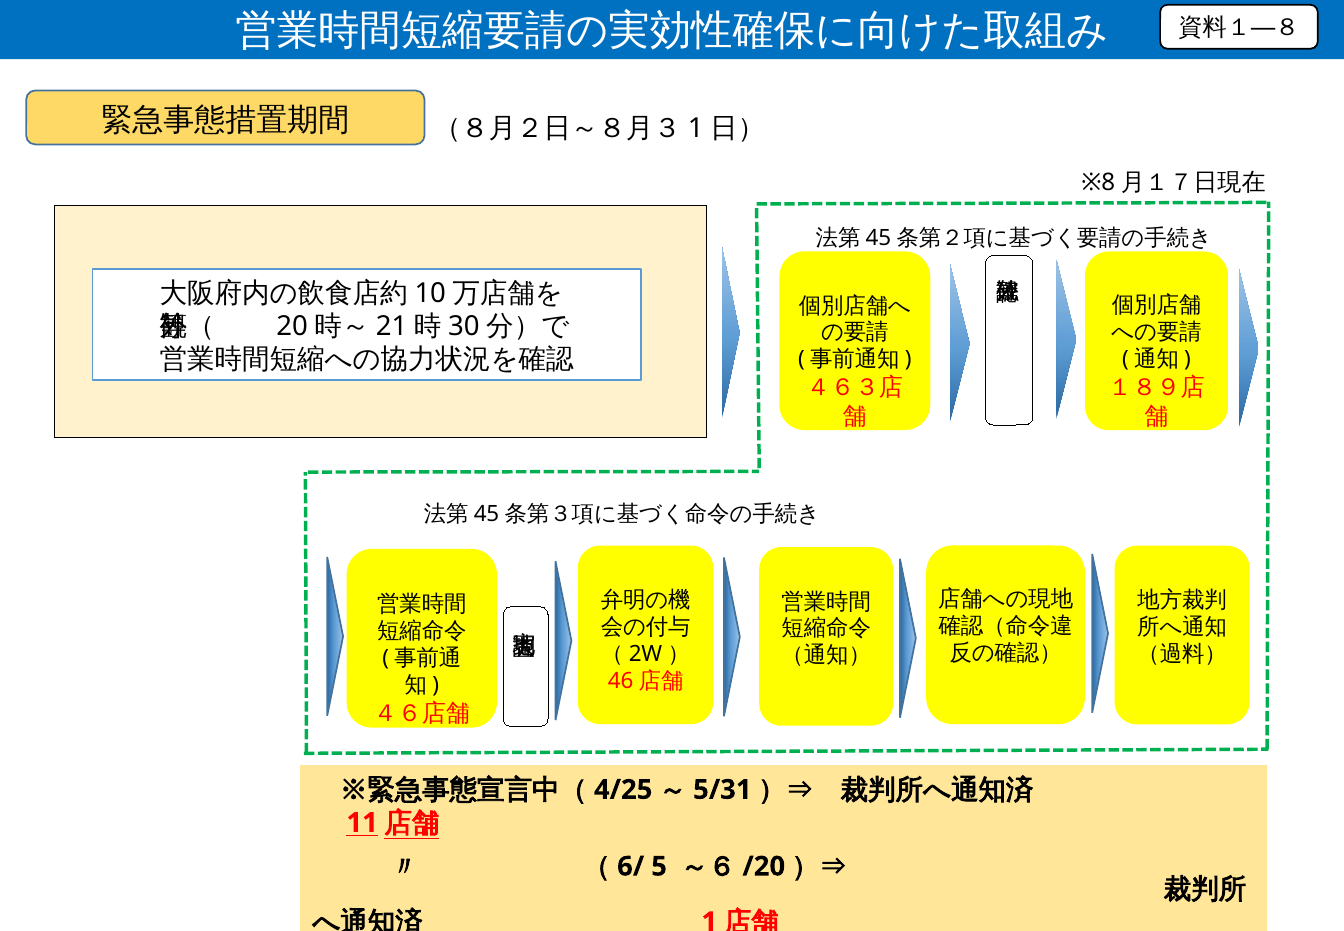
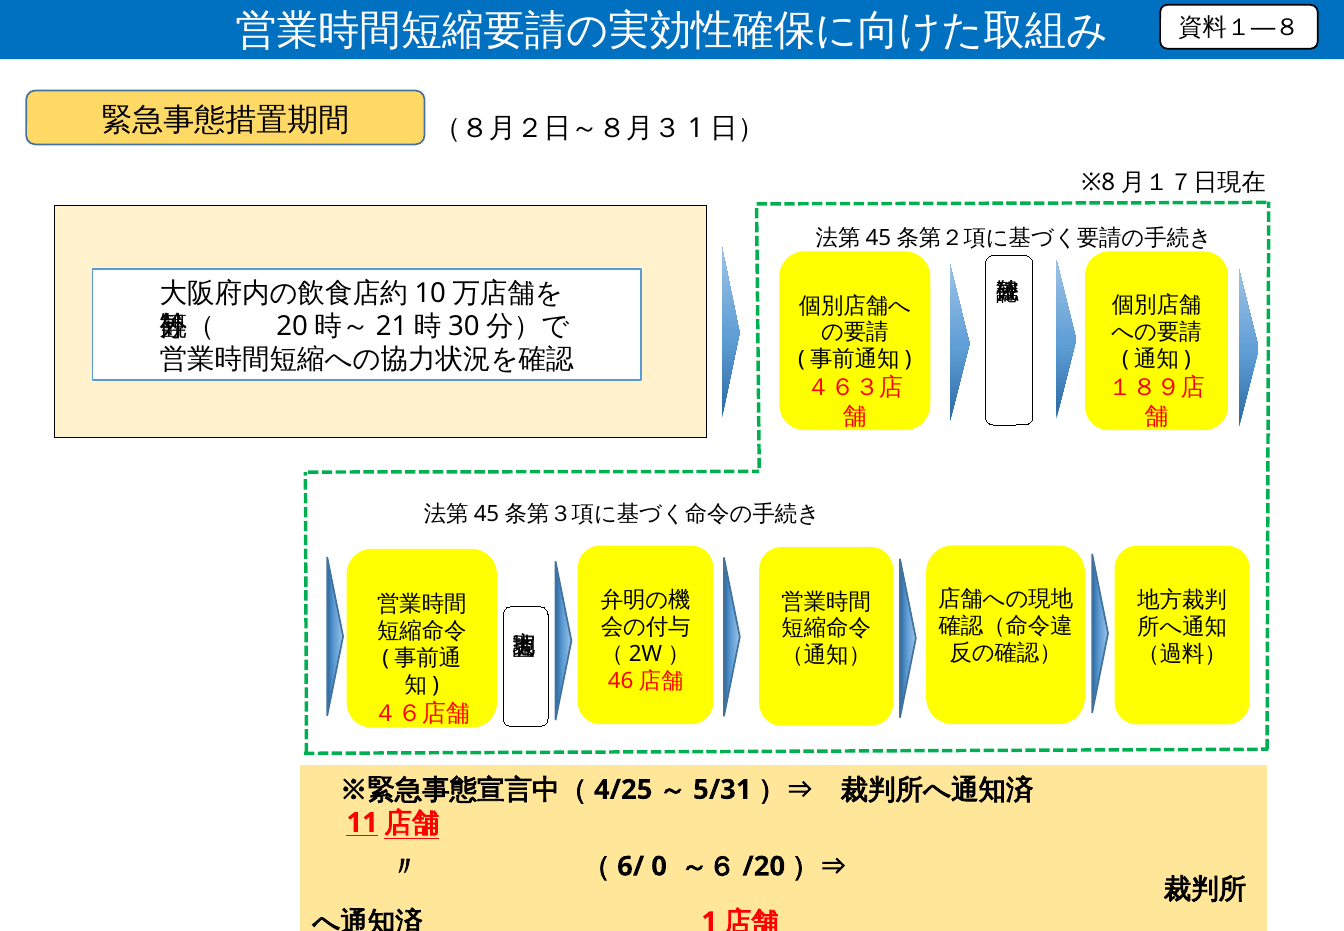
5: 5 -> 0 (659, 866)
